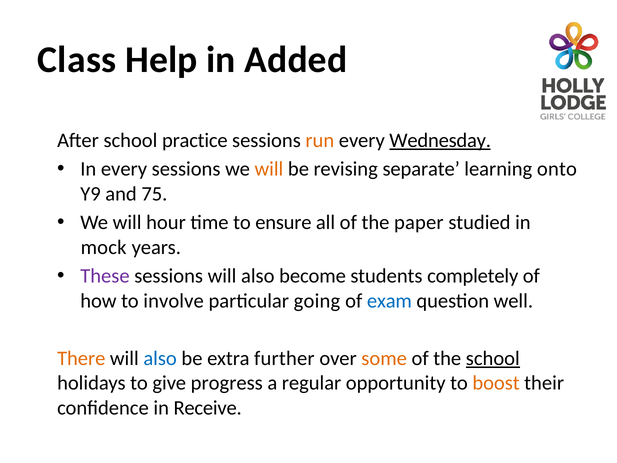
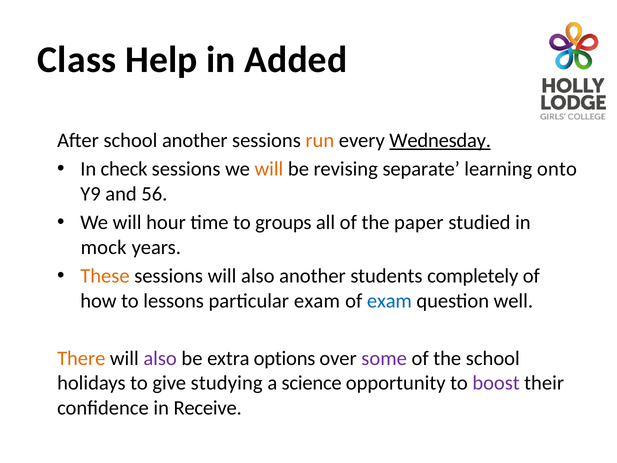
school practice: practice -> another (195, 140)
In every: every -> check (124, 169)
75: 75 -> 56 (154, 194)
ensure: ensure -> groups (283, 223)
These colour: purple -> orange (105, 276)
also become: become -> another (312, 276)
involve: involve -> lessons (174, 301)
particular going: going -> exam (317, 301)
also colour: blue -> purple (160, 358)
further: further -> options (285, 358)
some colour: orange -> purple (384, 358)
school underline: present -> none (493, 358)
progress: progress -> studying (227, 383)
regular: regular -> science (312, 383)
boost colour: orange -> purple (496, 383)
